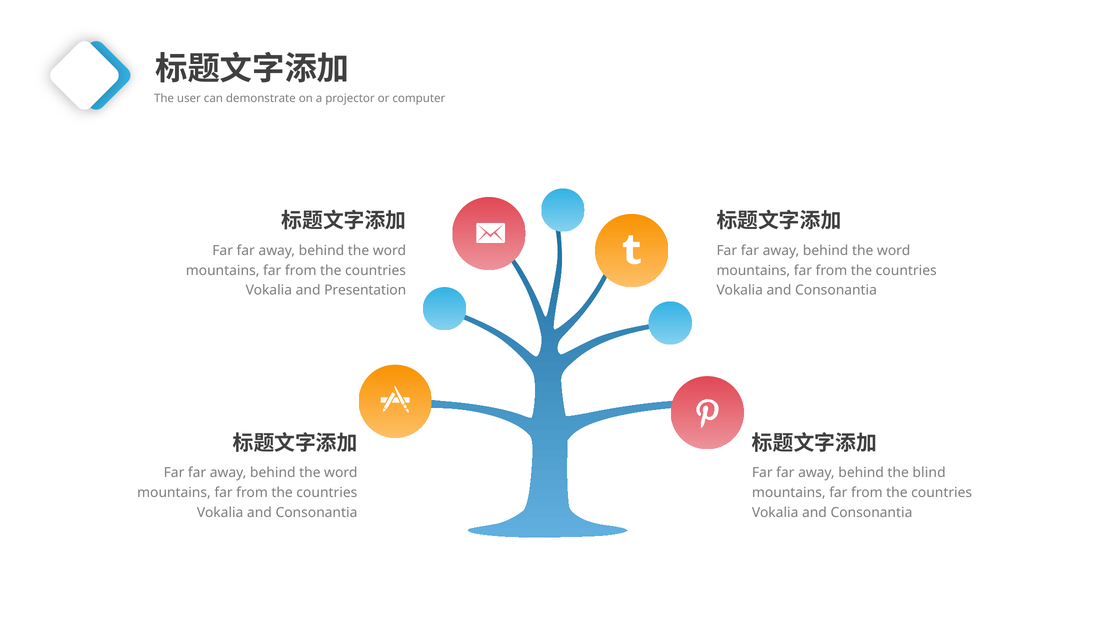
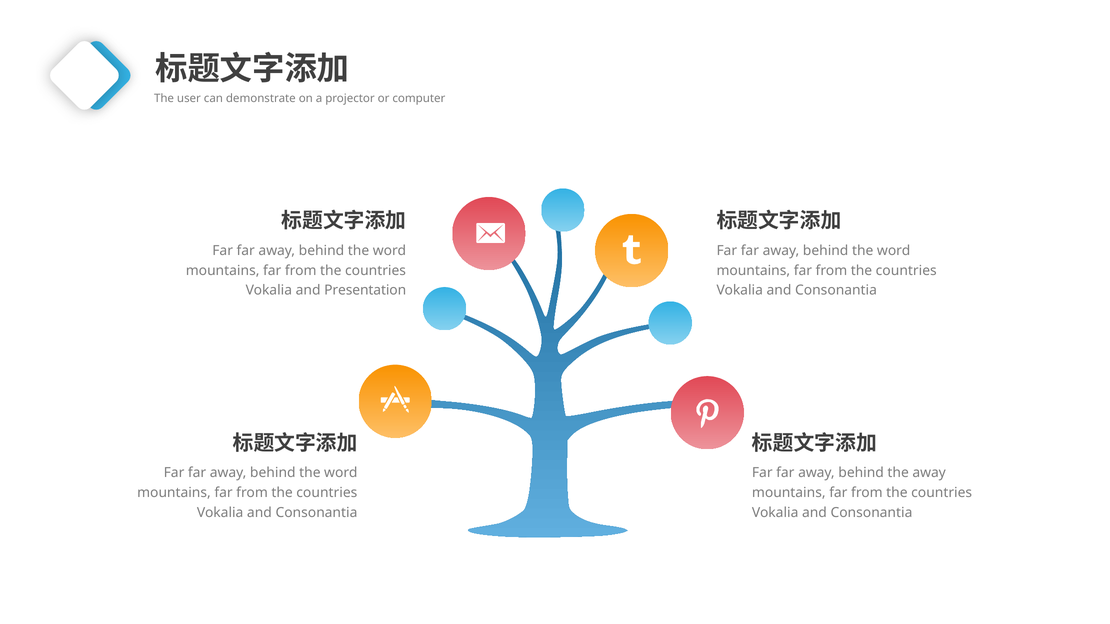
the blind: blind -> away (929, 473)
